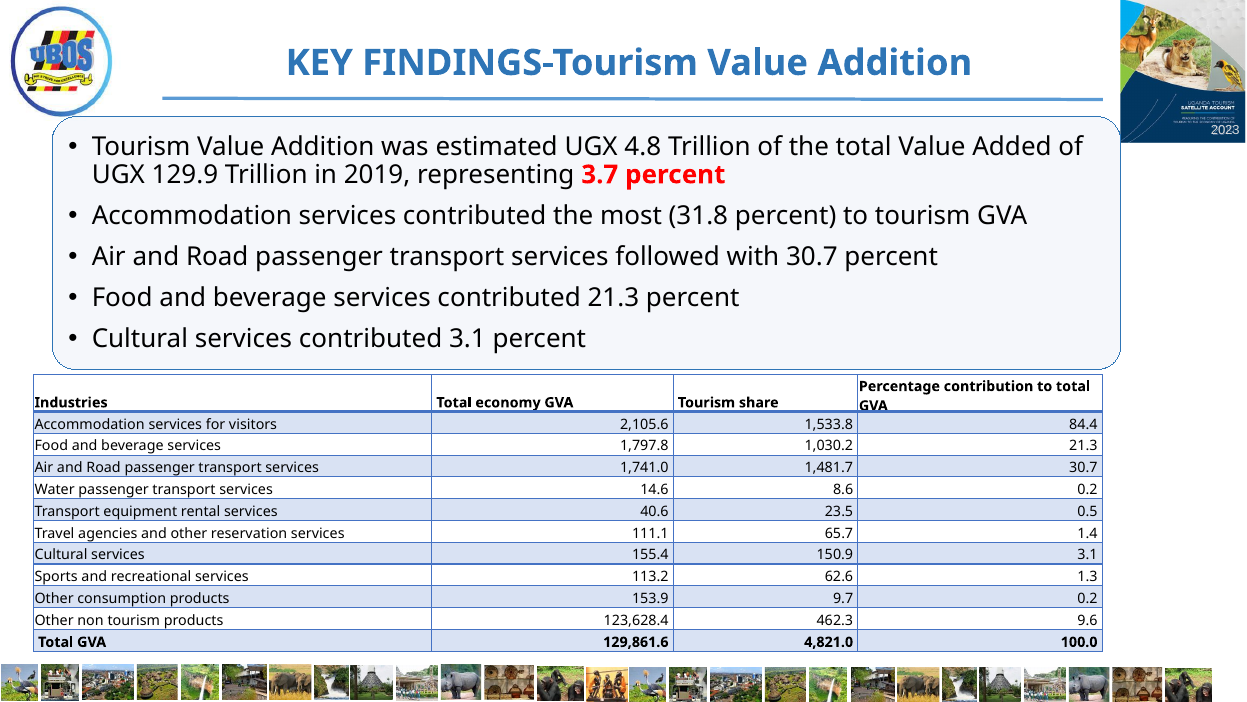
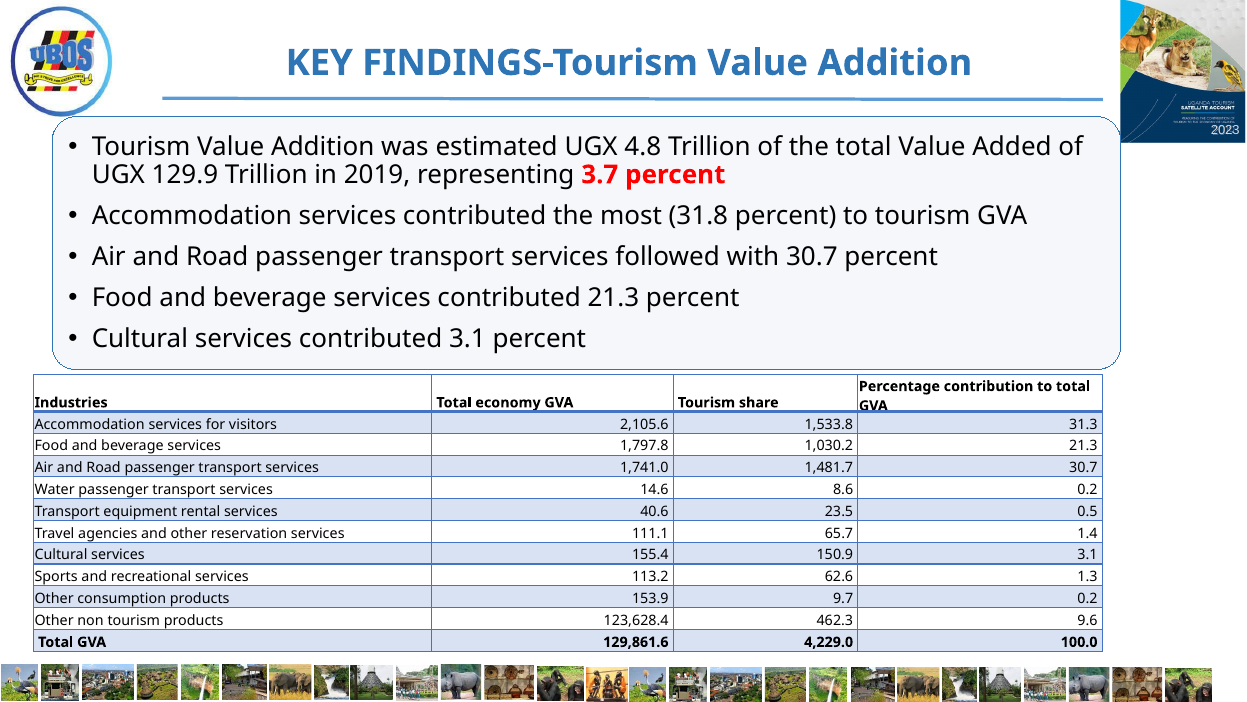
84.4: 84.4 -> 31.3 (1083, 424)
4,821.0: 4,821.0 -> 4,229.0 (829, 642)
